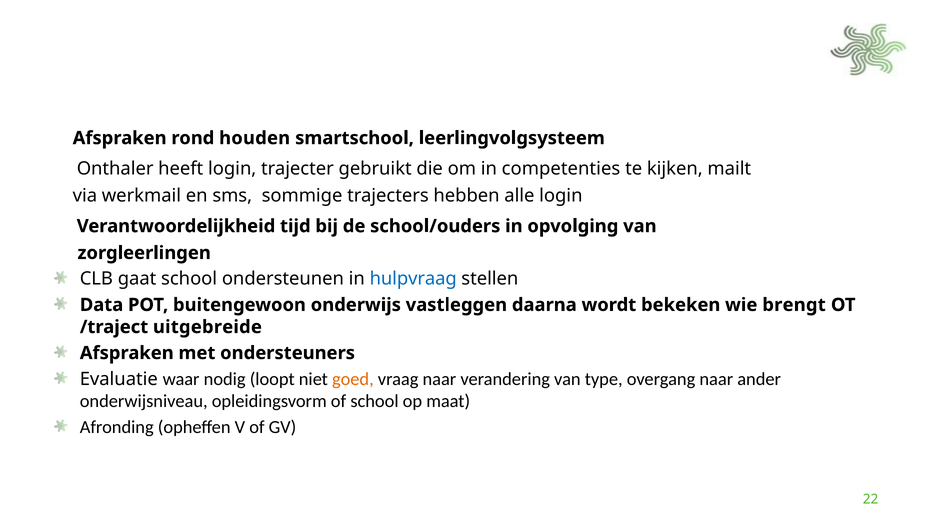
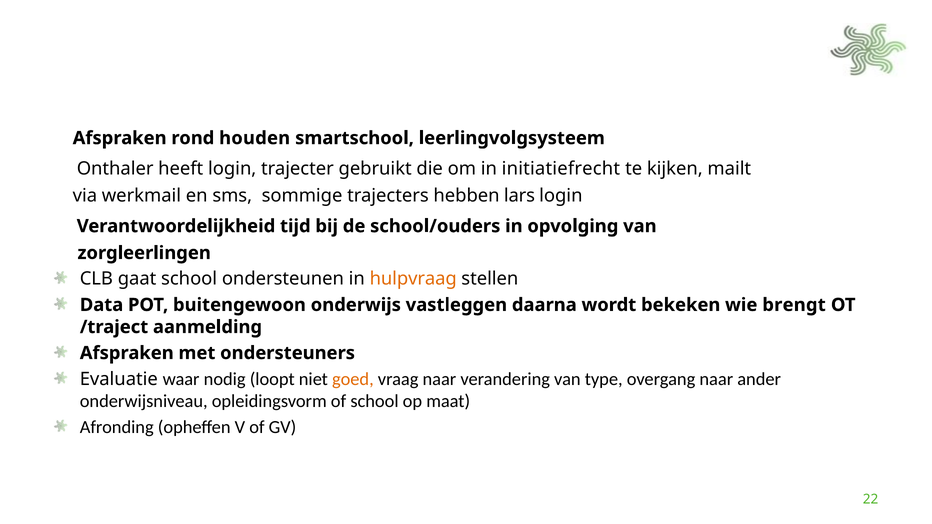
competenties: competenties -> initiatiefrecht (561, 169)
alle: alle -> lars (519, 196)
hulpvraag colour: blue -> orange (413, 279)
uitgebreide: uitgebreide -> aanmelding (208, 327)
